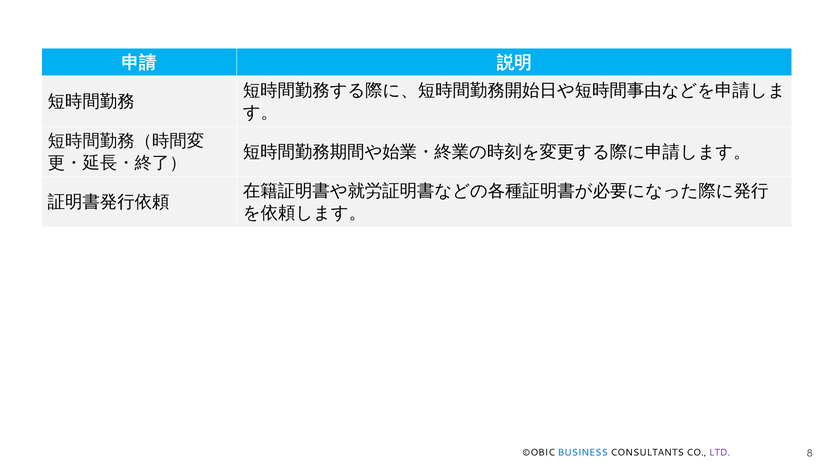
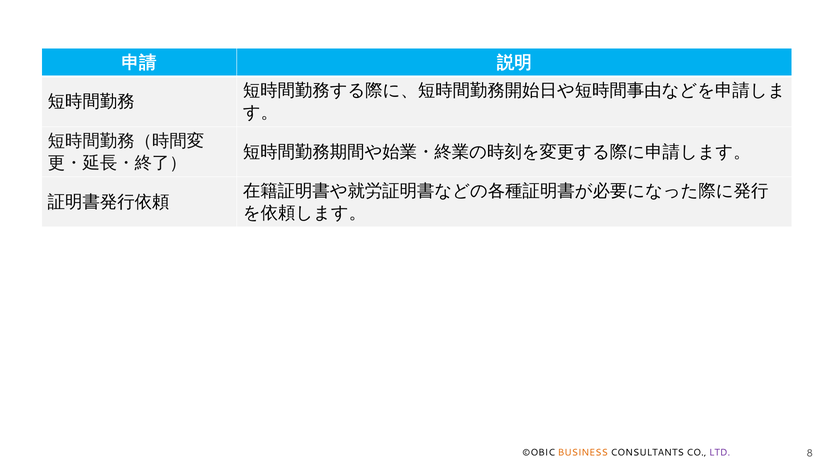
BUSINESS colour: blue -> orange (583, 453)
